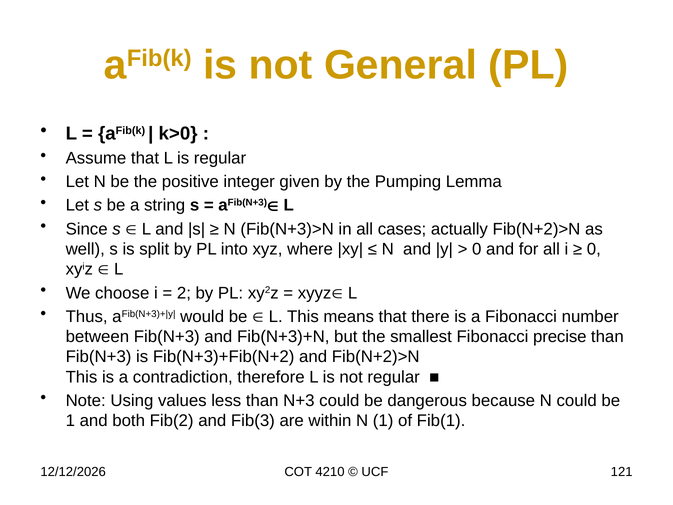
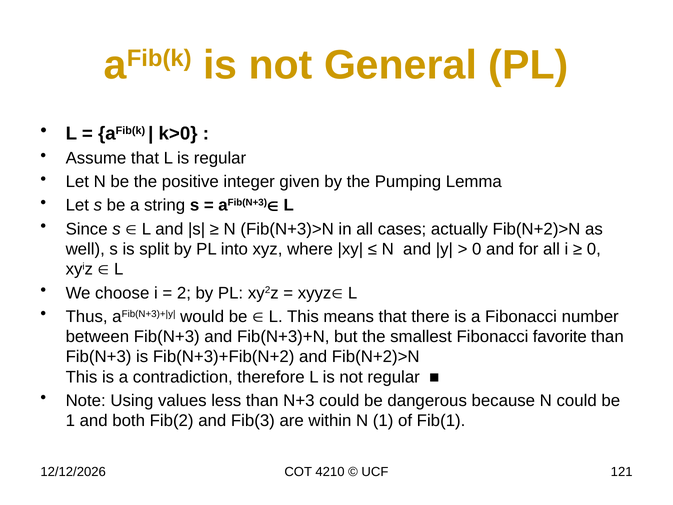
precise: precise -> favorite (560, 337)
